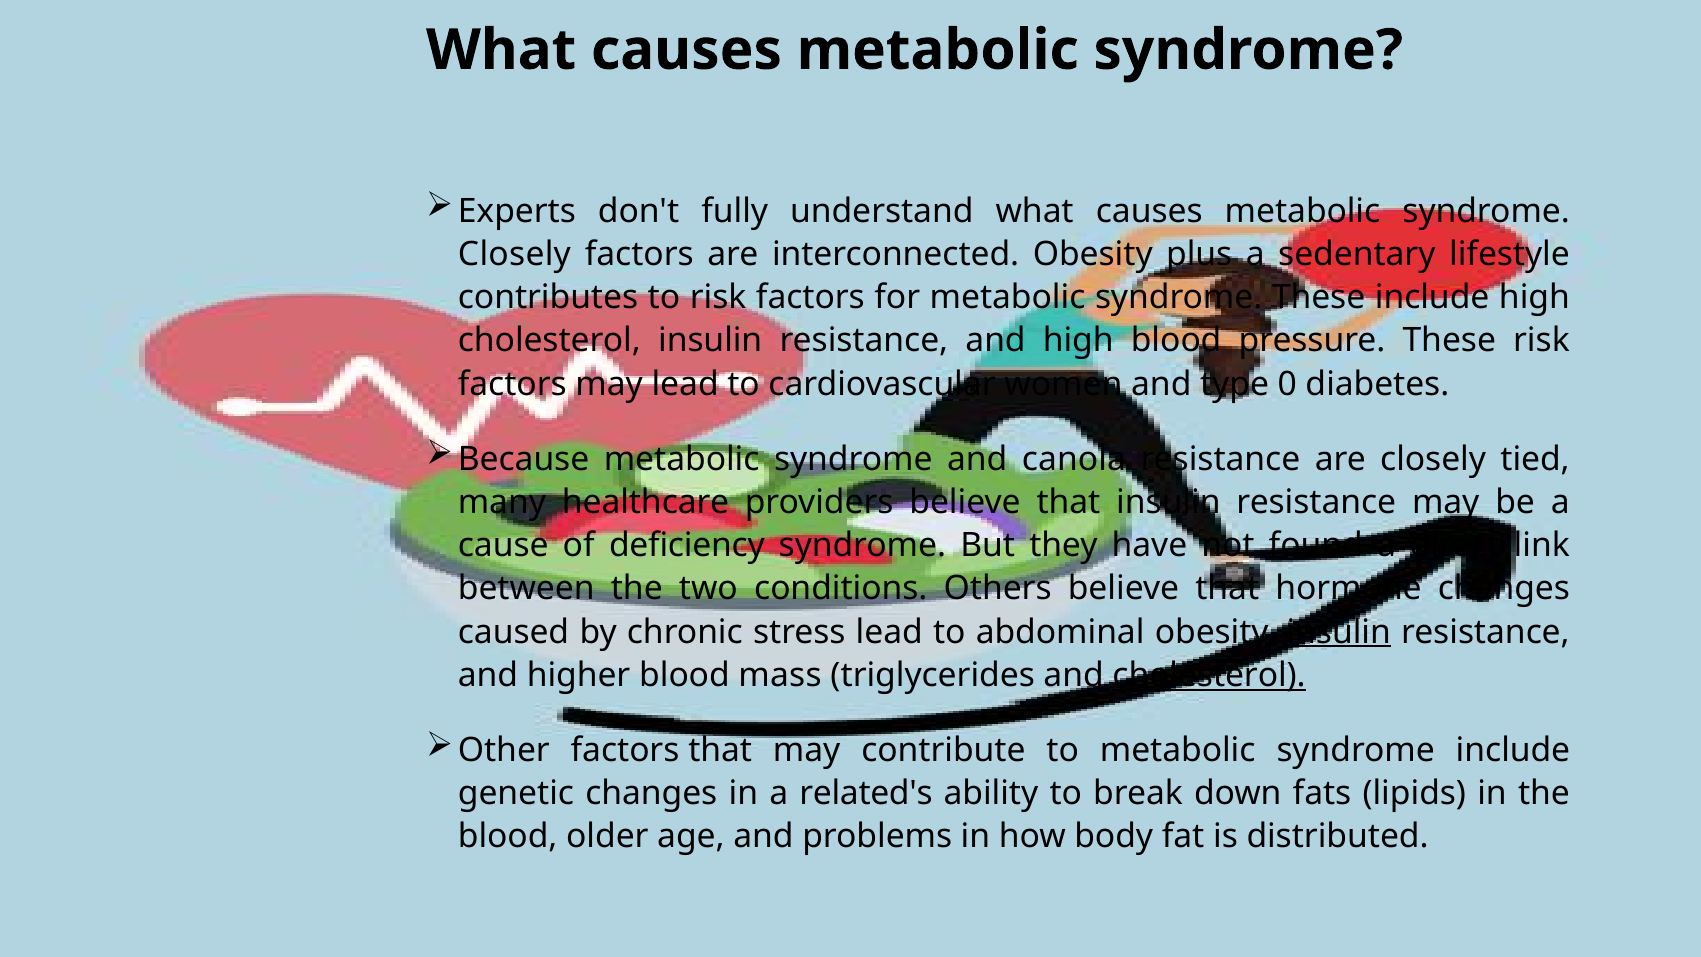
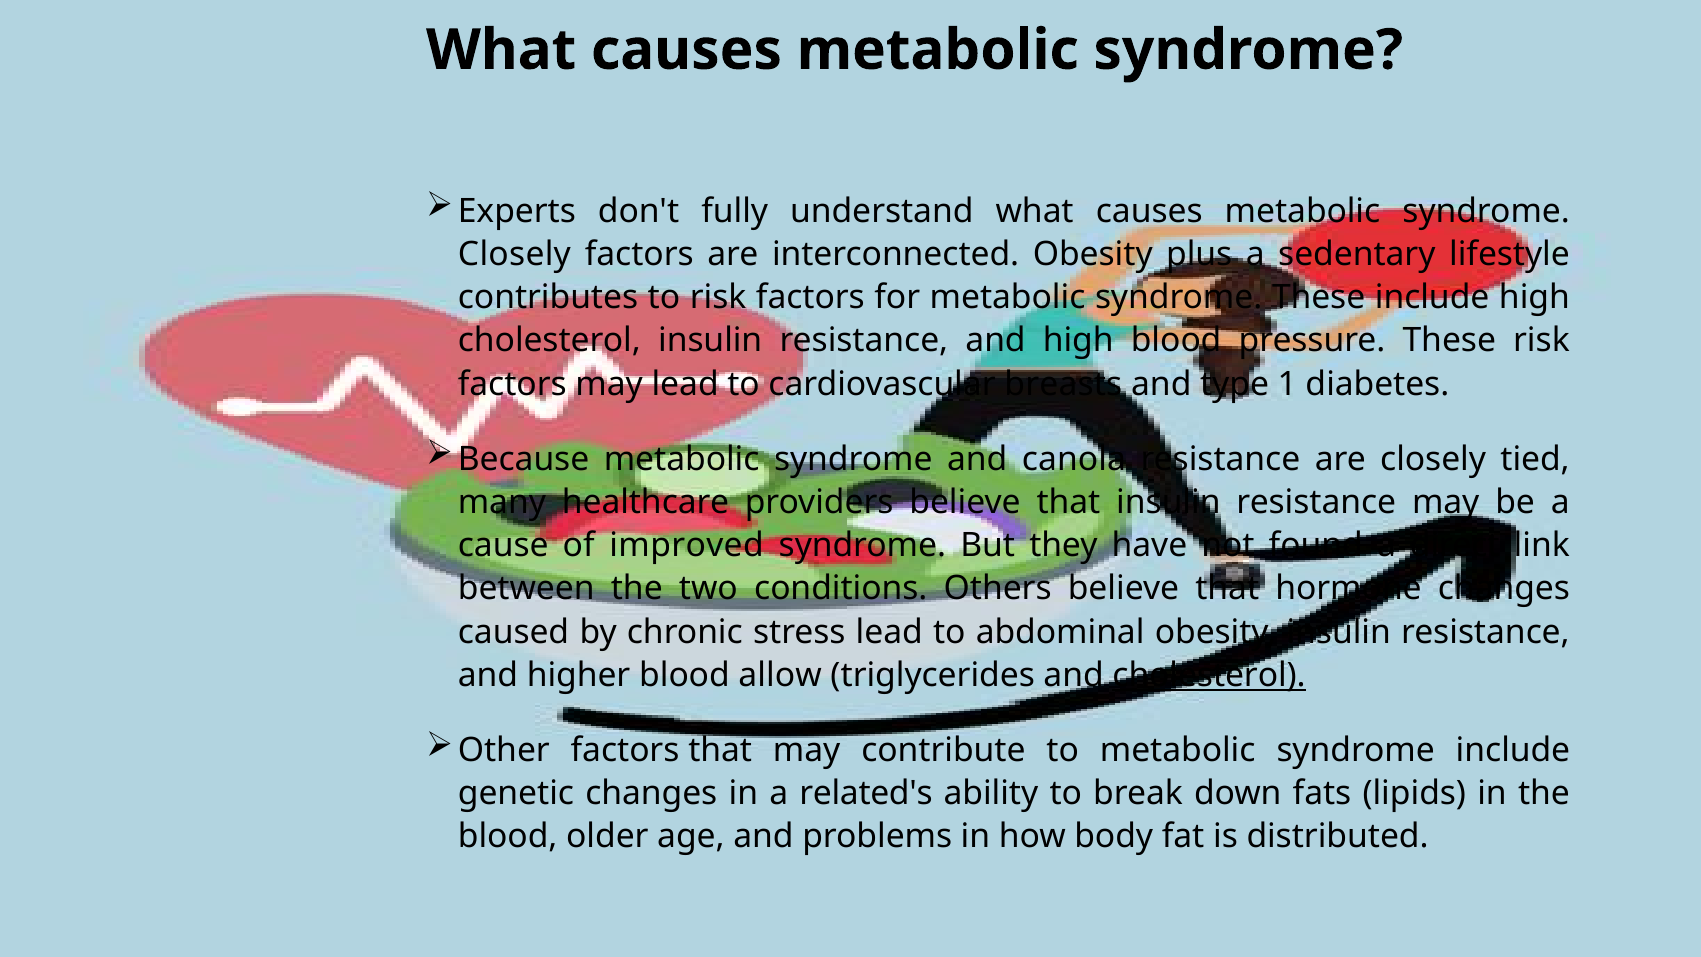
women: women -> breasts (1063, 384)
0: 0 -> 1 (1287, 384)
deficiency: deficiency -> improved (687, 545)
insulin underline: present -> none (1339, 632)
mass: mass -> allow (780, 675)
